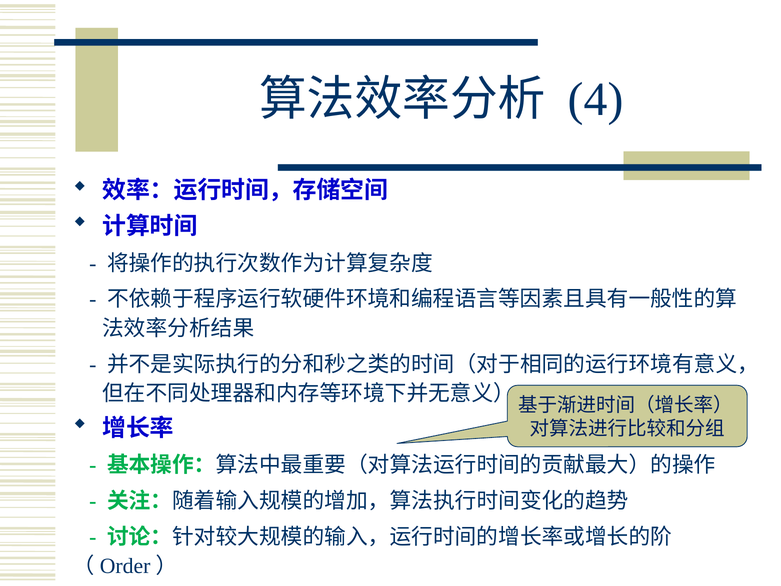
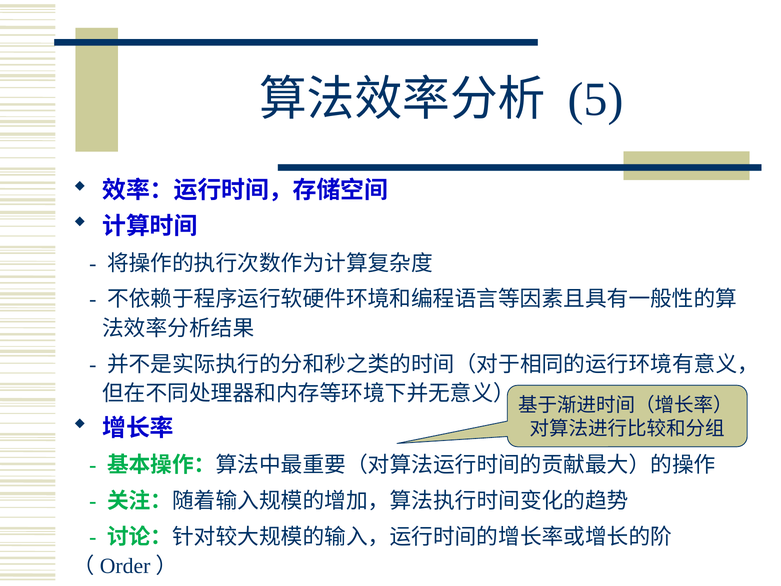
4: 4 -> 5 (596, 100)
